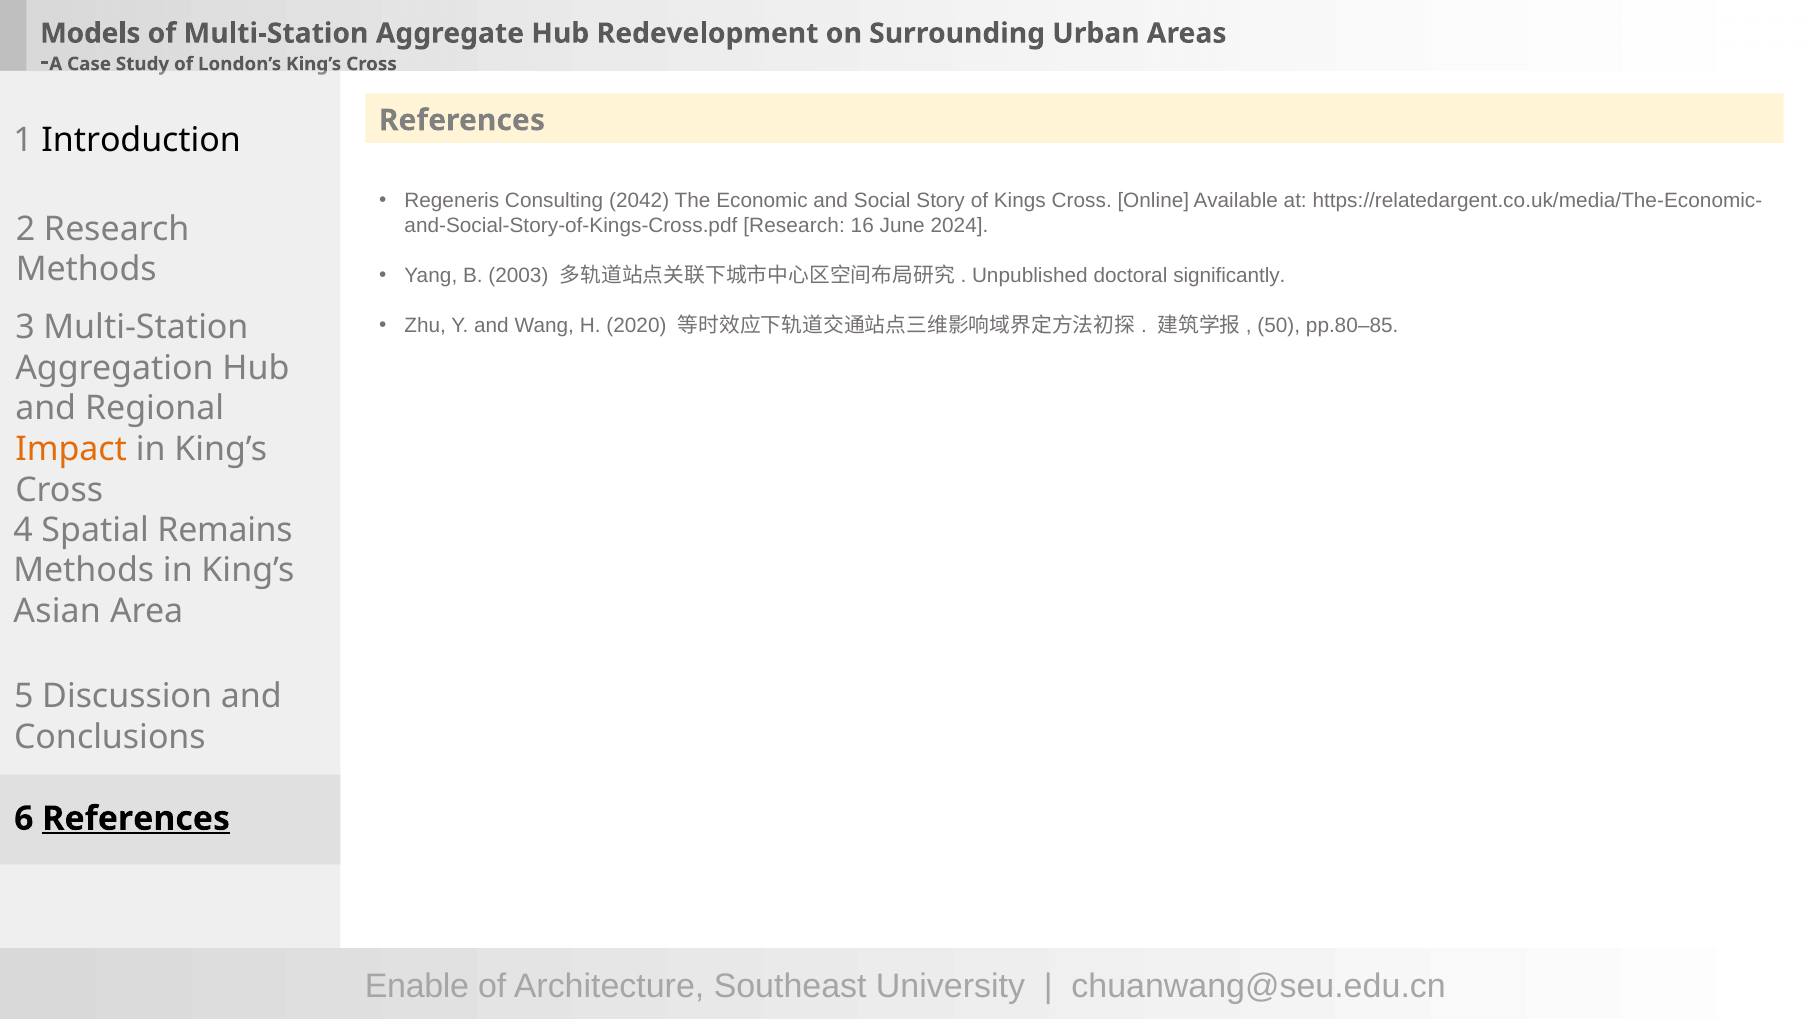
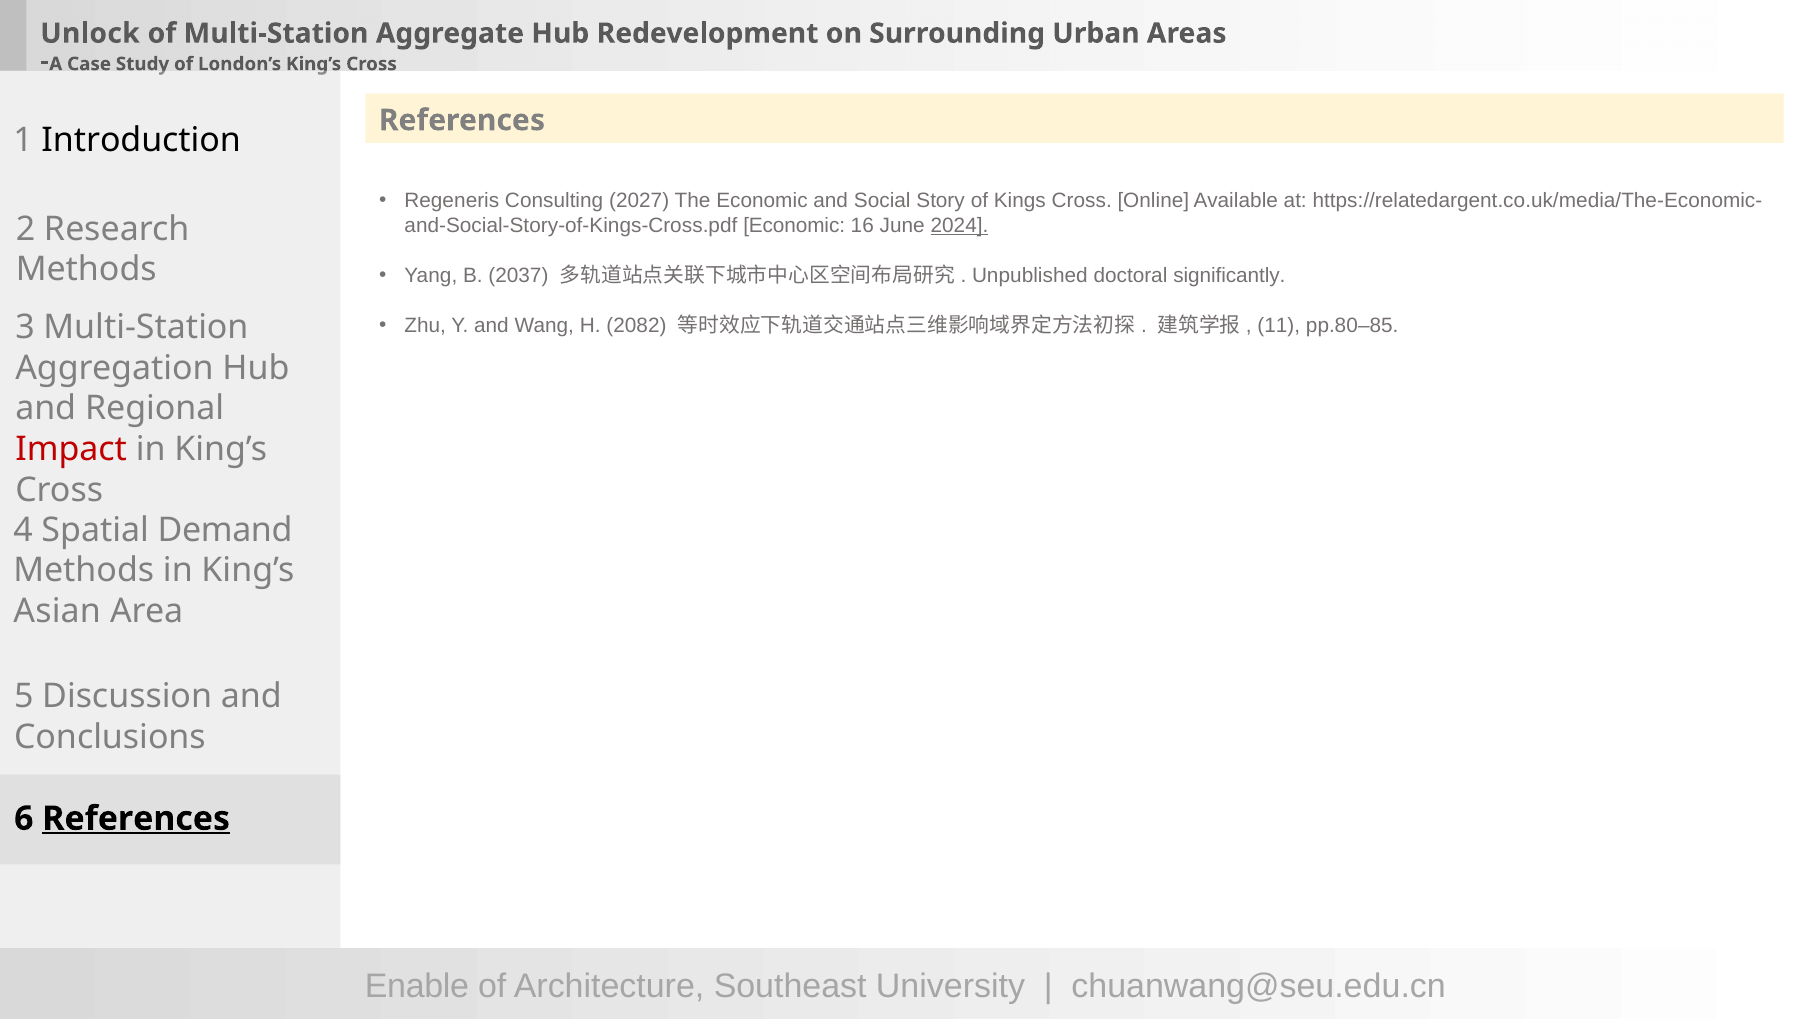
Models: Models -> Unlock (90, 33)
2042: 2042 -> 2027 (639, 201)
Research: Research -> Economic (794, 226)
2024 underline: none -> present (959, 226)
2003: 2003 -> 2037 (518, 276)
2020: 2020 -> 2082 (636, 326)
50: 50 -> 11 (1279, 326)
Impact colour: orange -> red (71, 450)
Remains: Remains -> Demand (225, 530)
